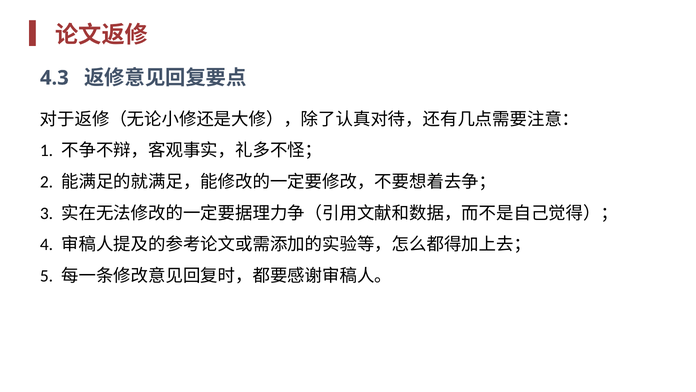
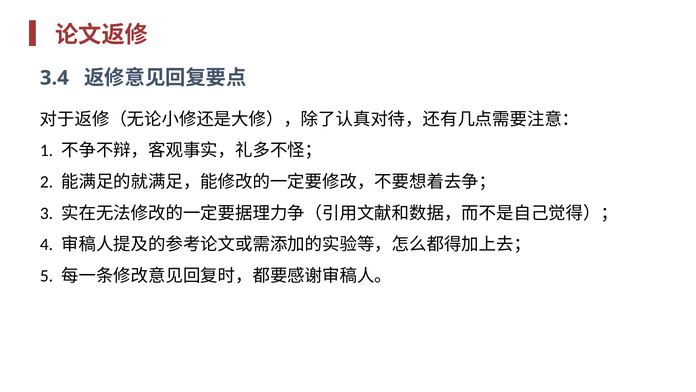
4.3: 4.3 -> 3.4 (54, 78)
